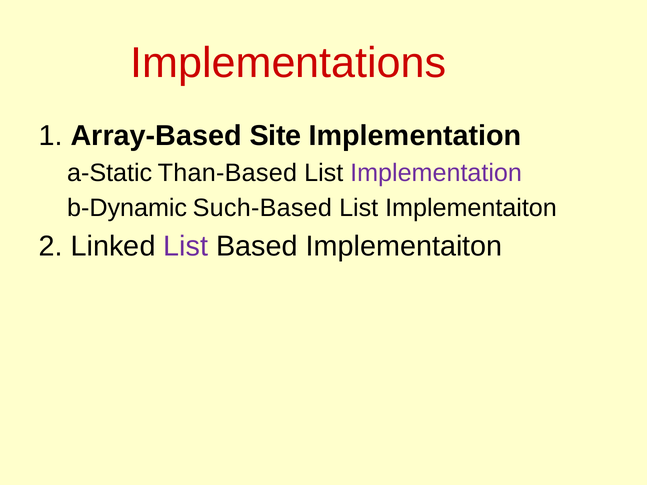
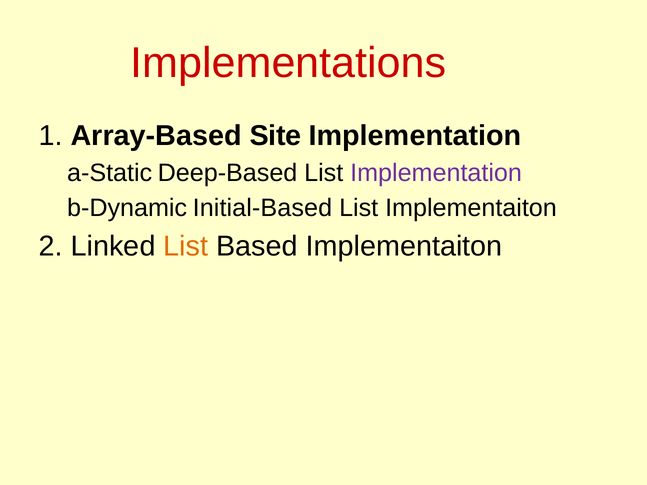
Than-Based: Than-Based -> Deep-Based (228, 173)
Such-Based: Such-Based -> Initial-Based (262, 208)
List colour: purple -> orange (186, 247)
